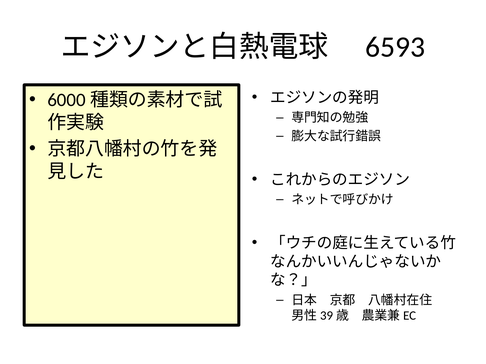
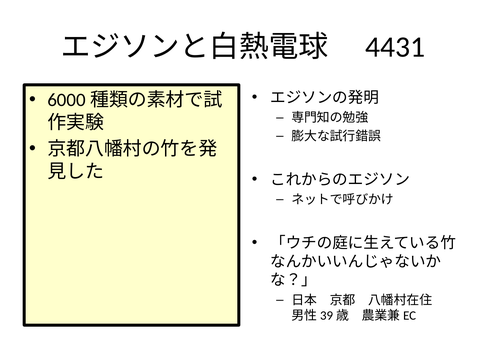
6593: 6593 -> 4431 (395, 47)
